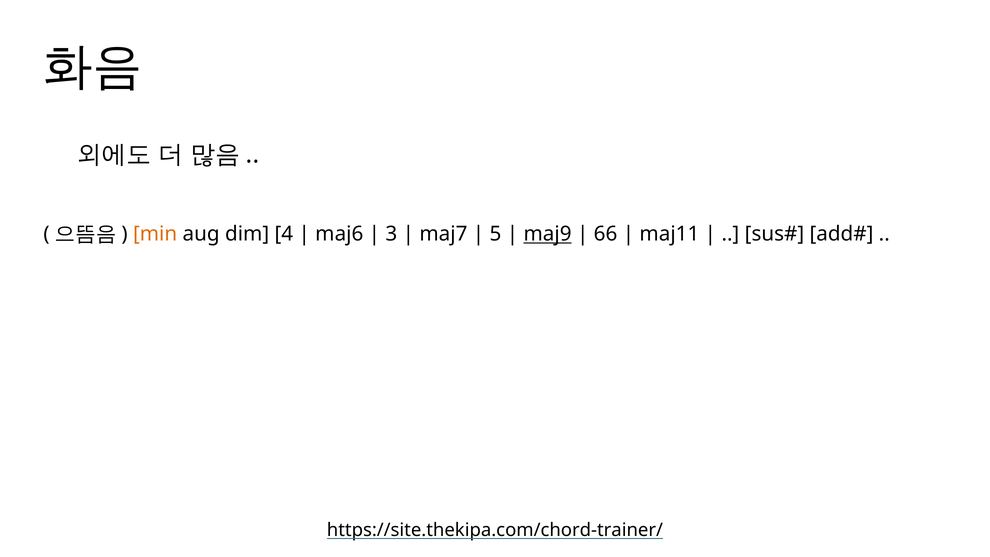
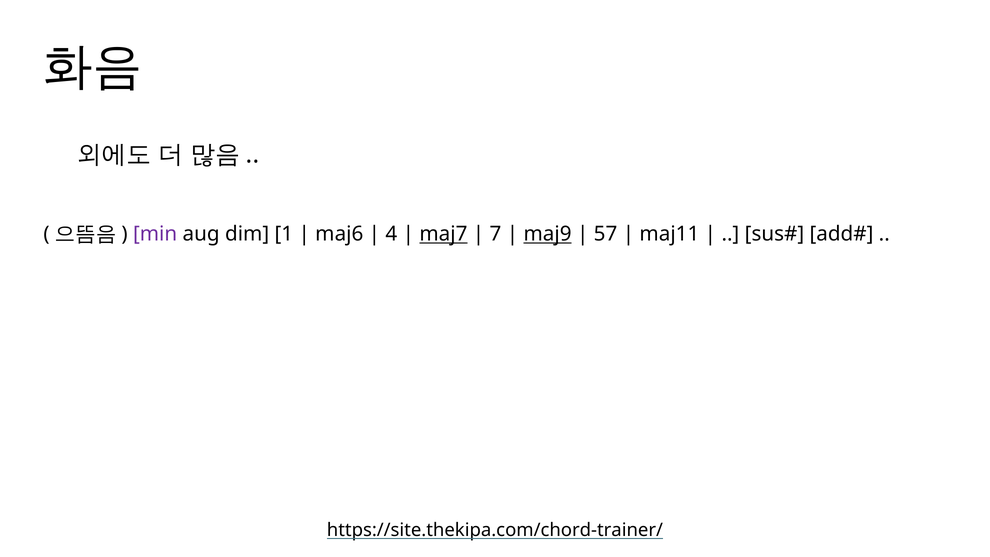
min colour: orange -> purple (155, 234)
4: 4 -> 1 (284, 234)
3: 3 -> 4 (391, 234)
maj7 underline: none -> present (443, 234)
5: 5 -> 7 (495, 234)
66: 66 -> 57 (606, 234)
